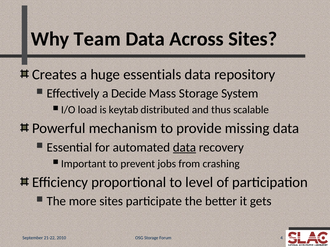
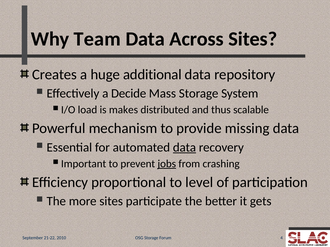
essentials: essentials -> additional (152, 75)
keytab: keytab -> makes (123, 110)
jobs underline: none -> present (167, 164)
